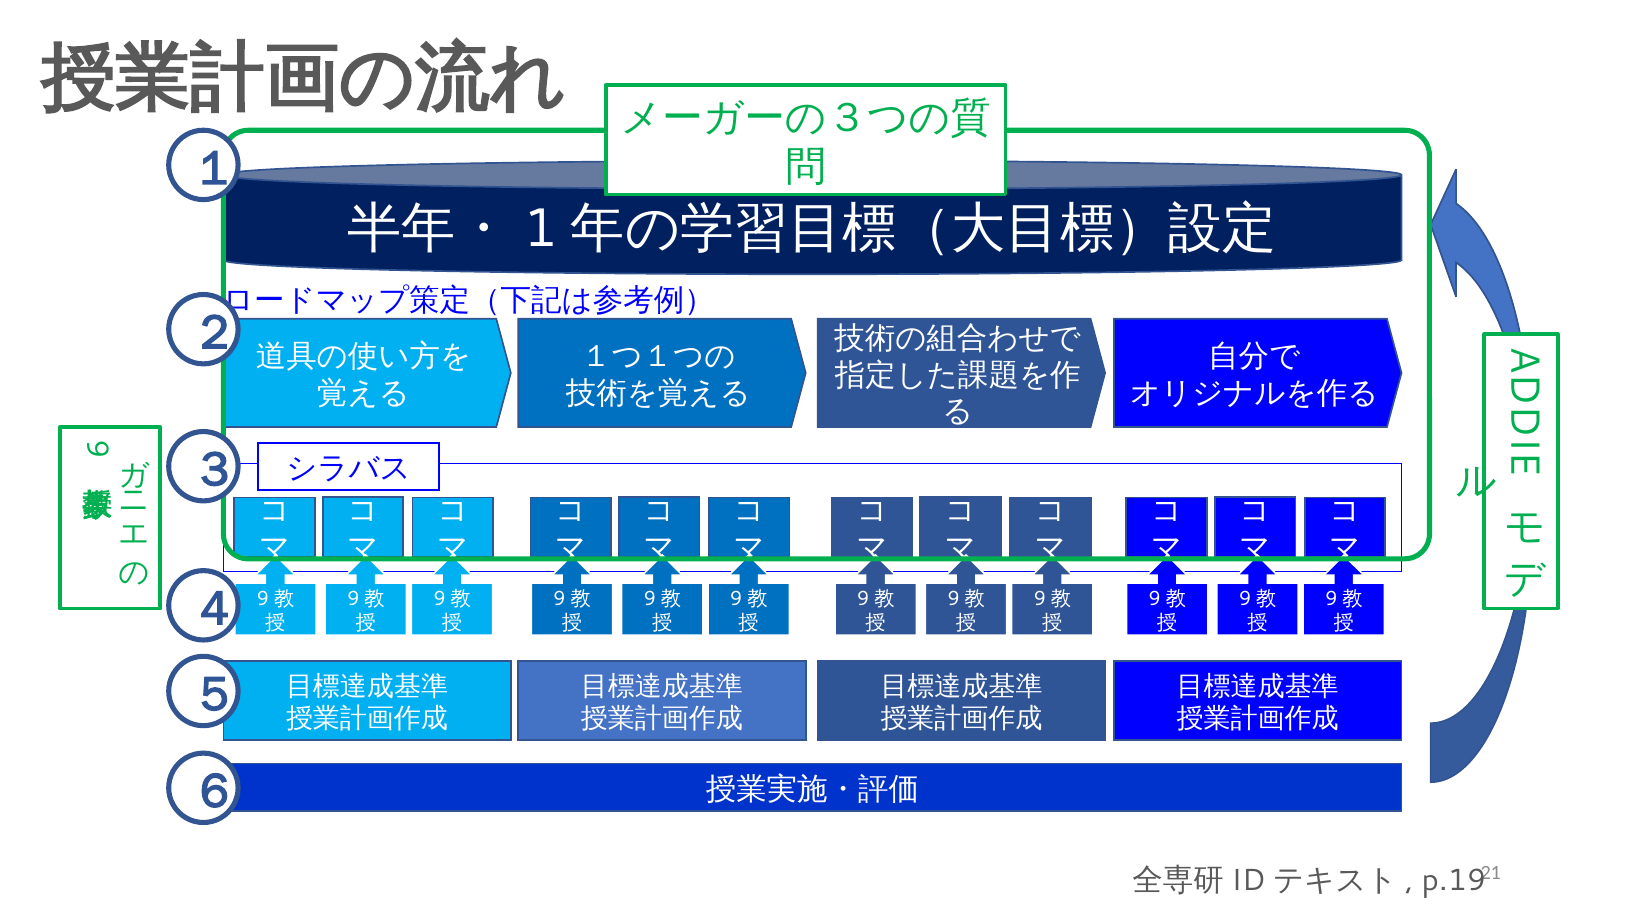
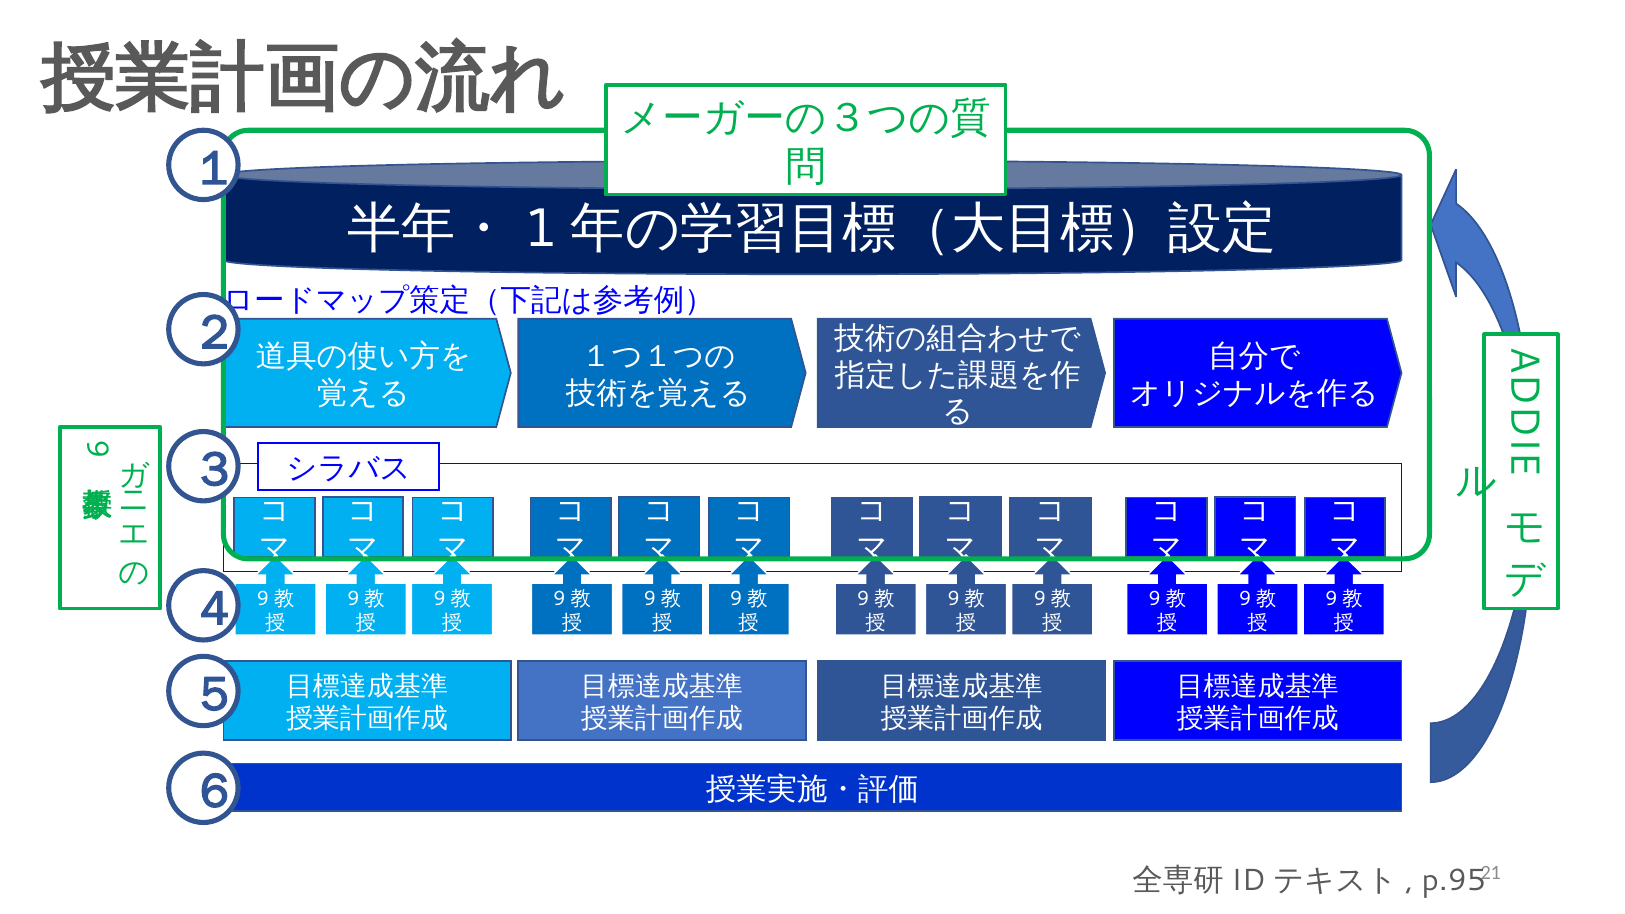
p.19: p.19 -> p.95 (1454, 880)
